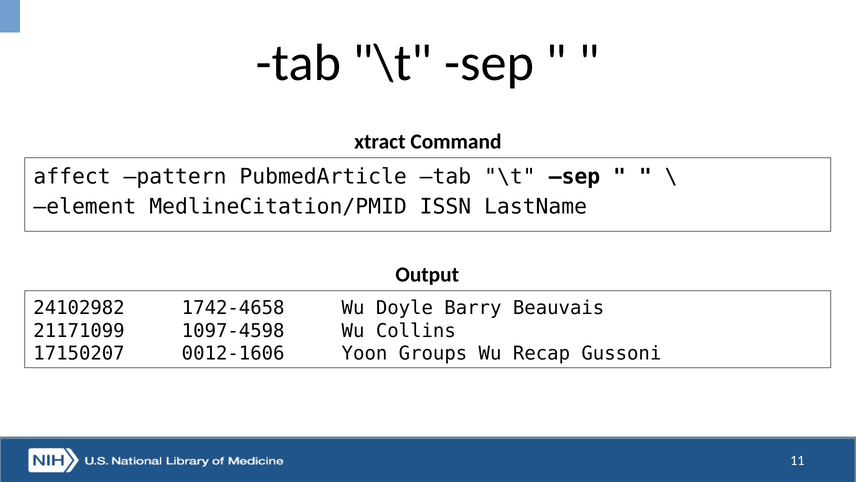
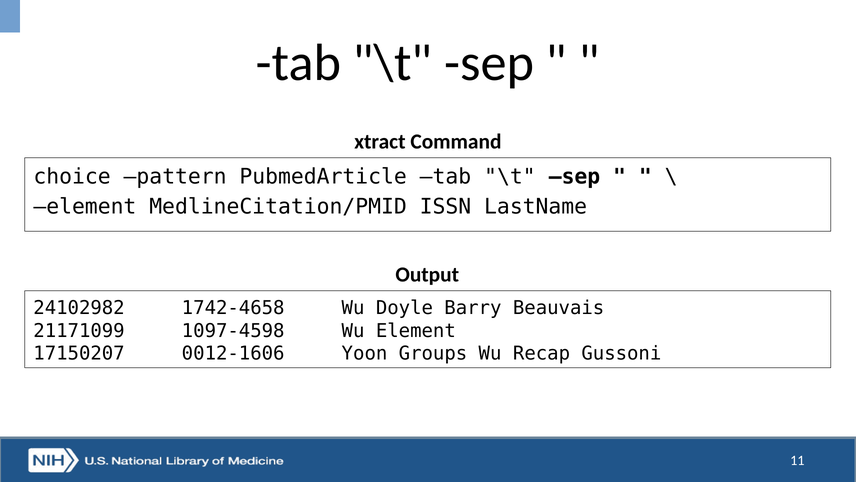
affect: affect -> choice (72, 176)
Wu Collins: Collins -> Element (416, 330)
